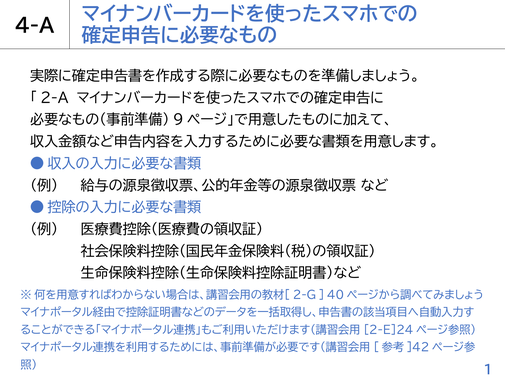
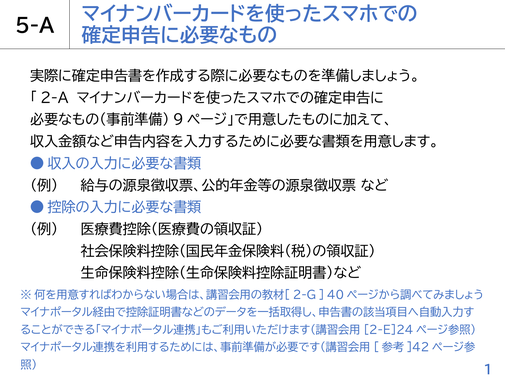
4-A: 4-A -> 5-A (35, 26)
